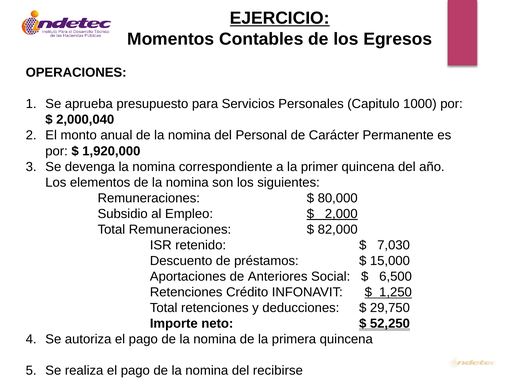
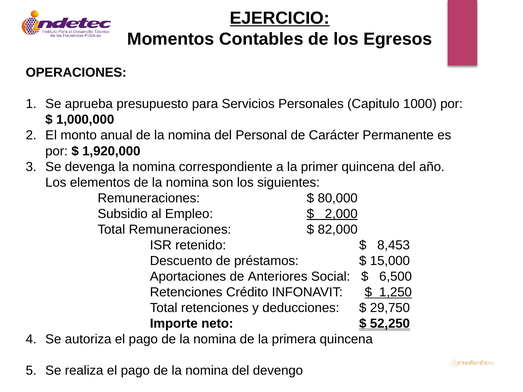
2,000,040: 2,000,040 -> 1,000,000 (85, 120)
7,030: 7,030 -> 8,453 (394, 245)
recibirse: recibirse -> devengo (278, 371)
